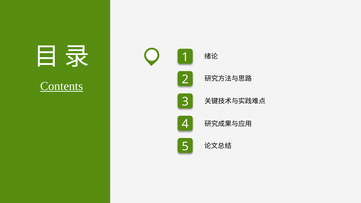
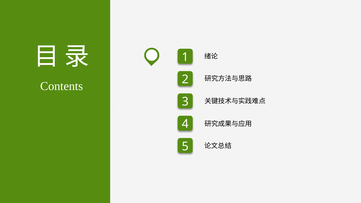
Contents underline: present -> none (62, 86)
